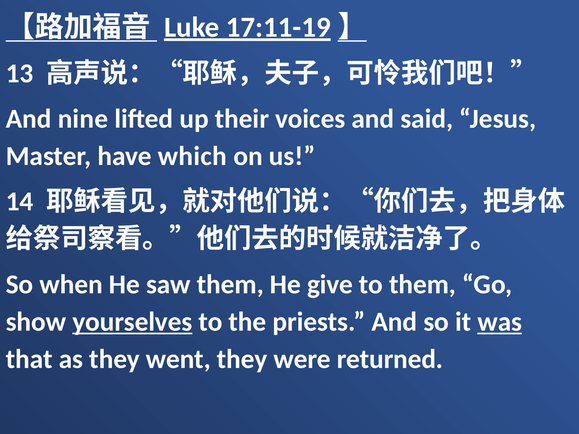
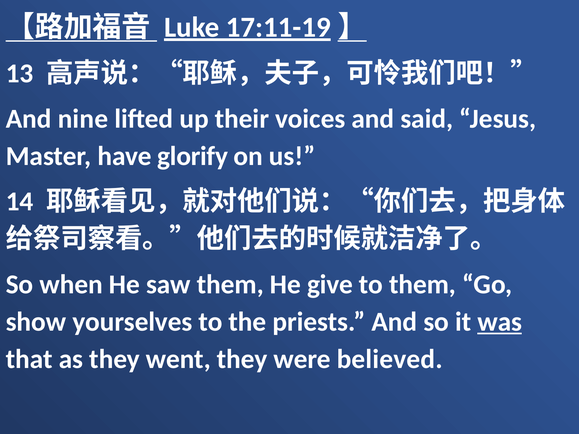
which: which -> glorify (193, 156)
yourselves underline: present -> none (132, 322)
returned: returned -> believed (390, 359)
